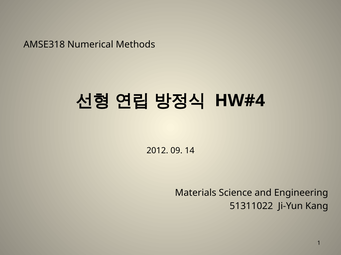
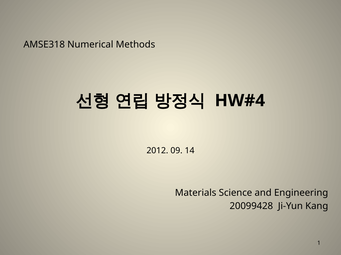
51311022: 51311022 -> 20099428 (251, 207)
